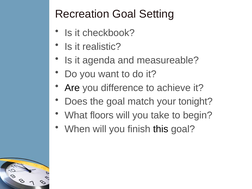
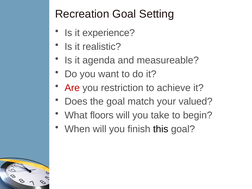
checkbook: checkbook -> experience (109, 33)
Are colour: black -> red (72, 88)
difference: difference -> restriction (122, 88)
tonight: tonight -> valued (196, 102)
